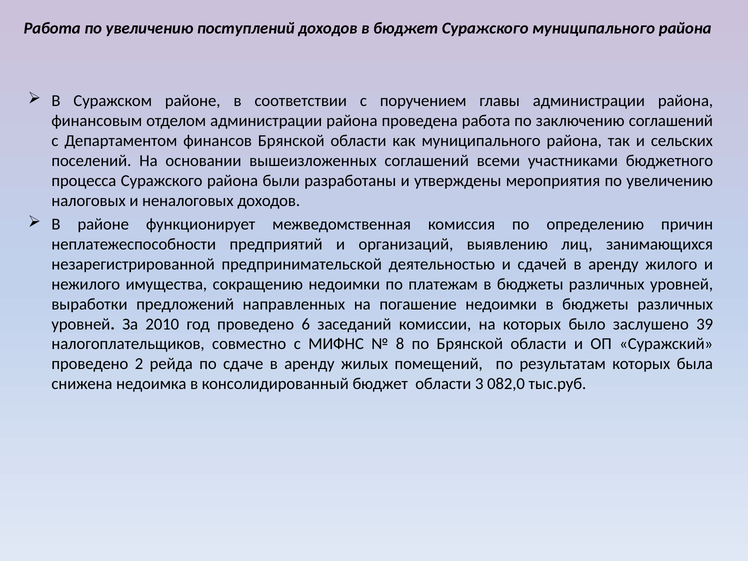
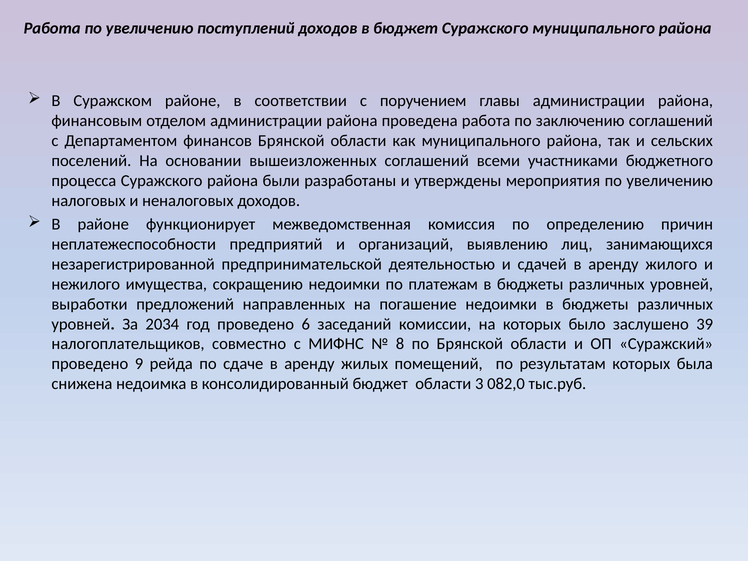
2010: 2010 -> 2034 (162, 324)
2: 2 -> 9 (139, 364)
